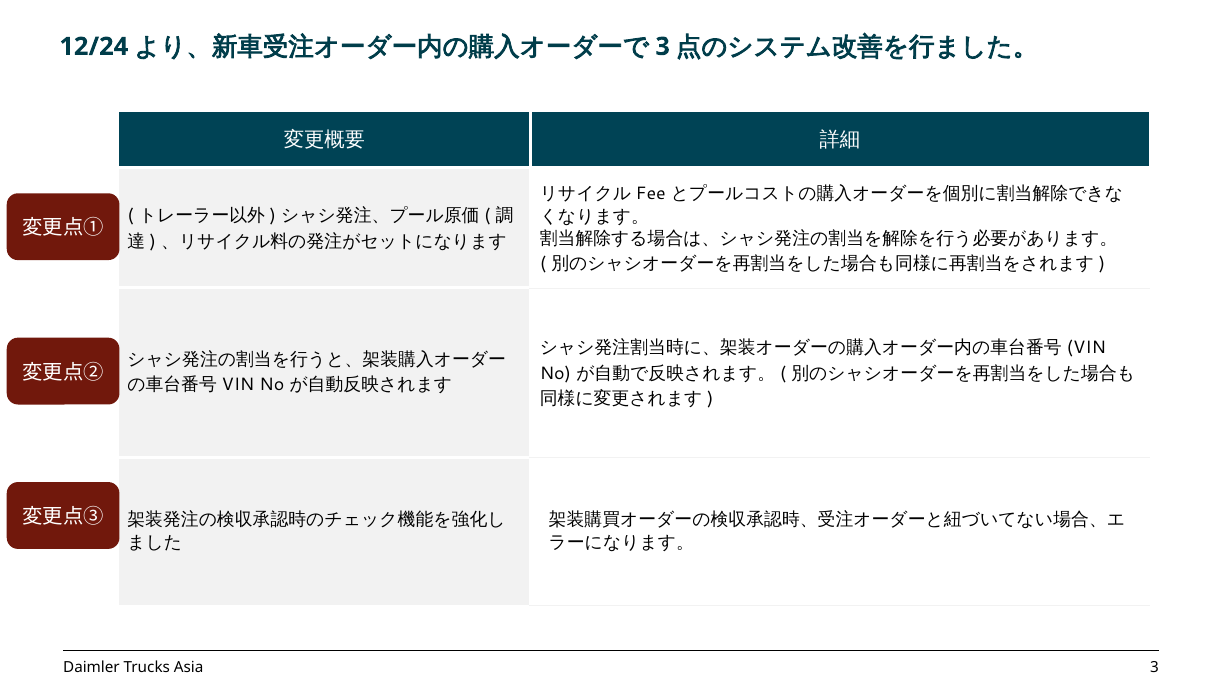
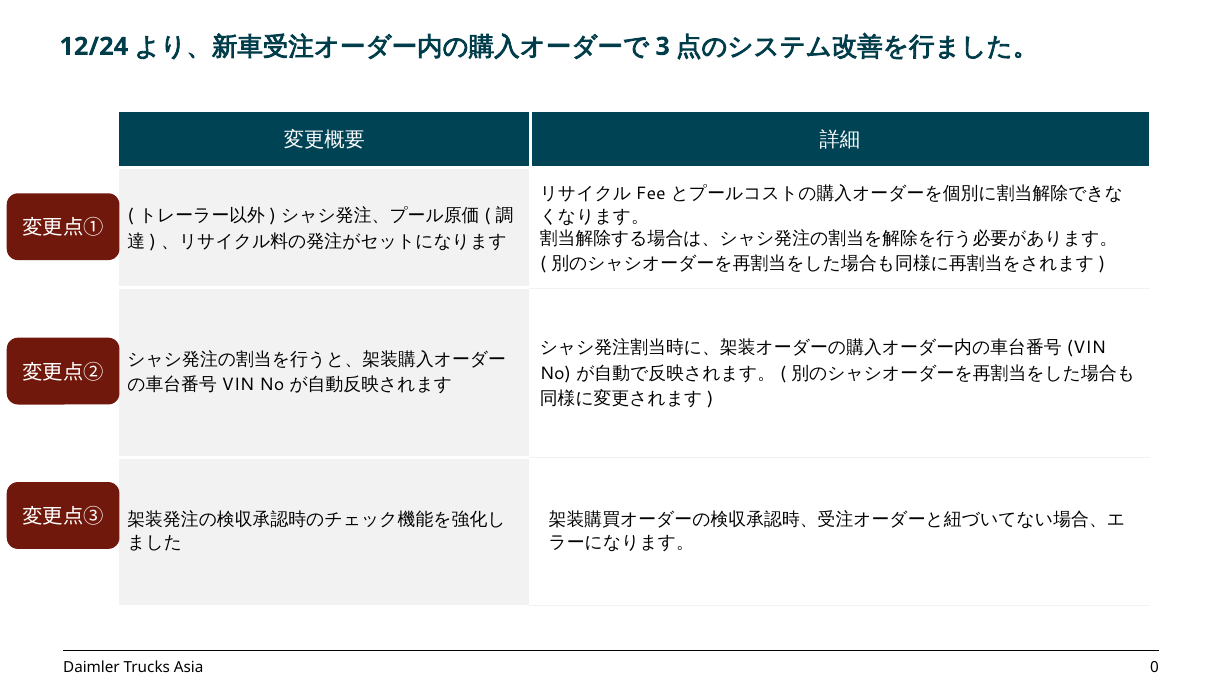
3: 3 -> 0 (1154, 668)
